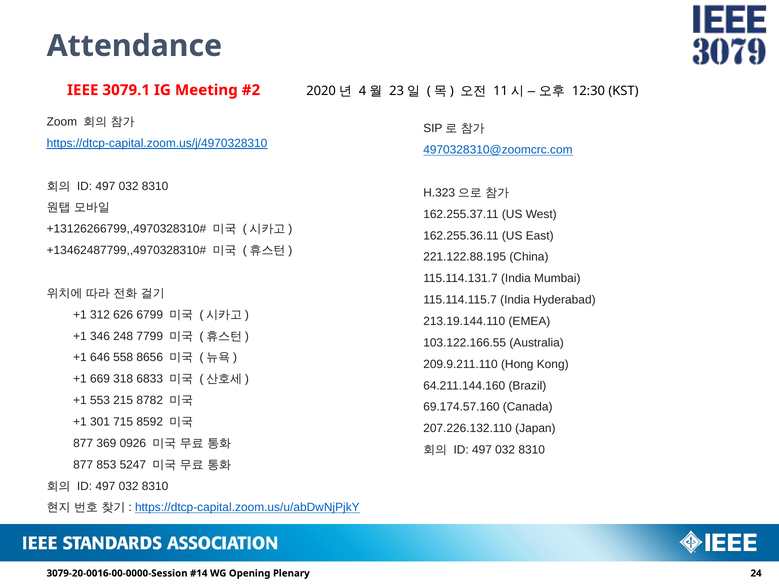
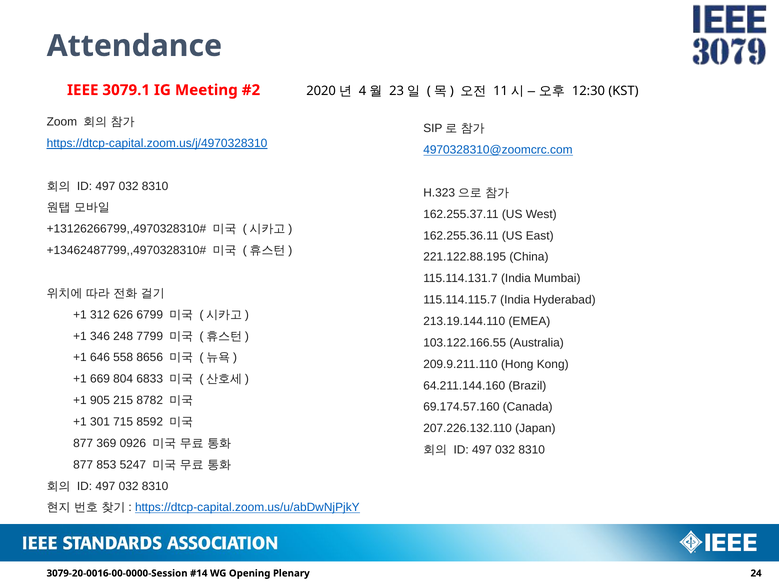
318: 318 -> 804 (123, 379)
553: 553 -> 905 (100, 401)
